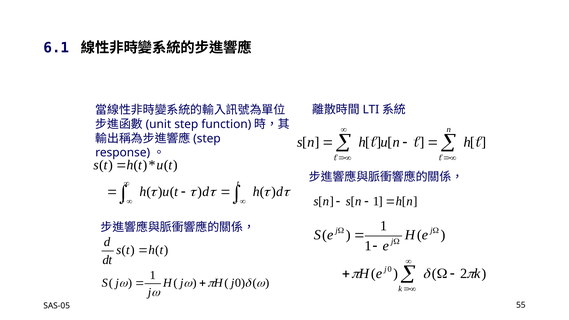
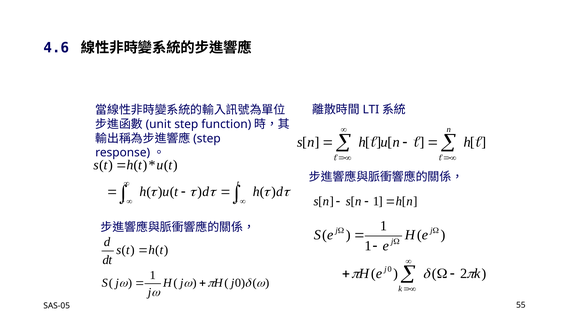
6.1: 6.1 -> 4.6 (56, 48)
